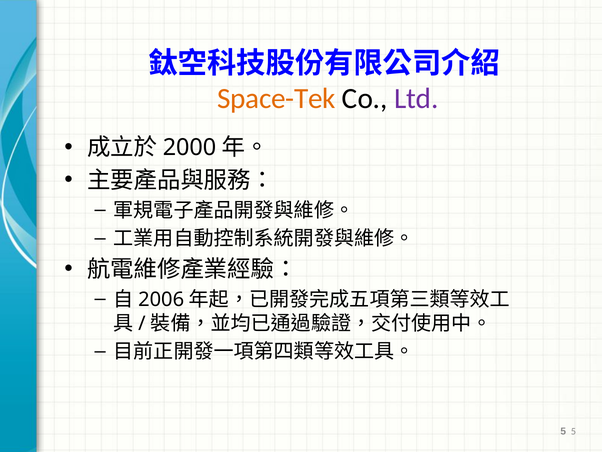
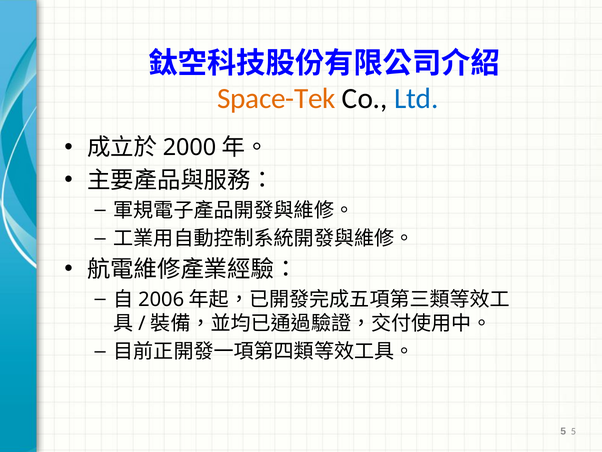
Ltd colour: purple -> blue (416, 99)
